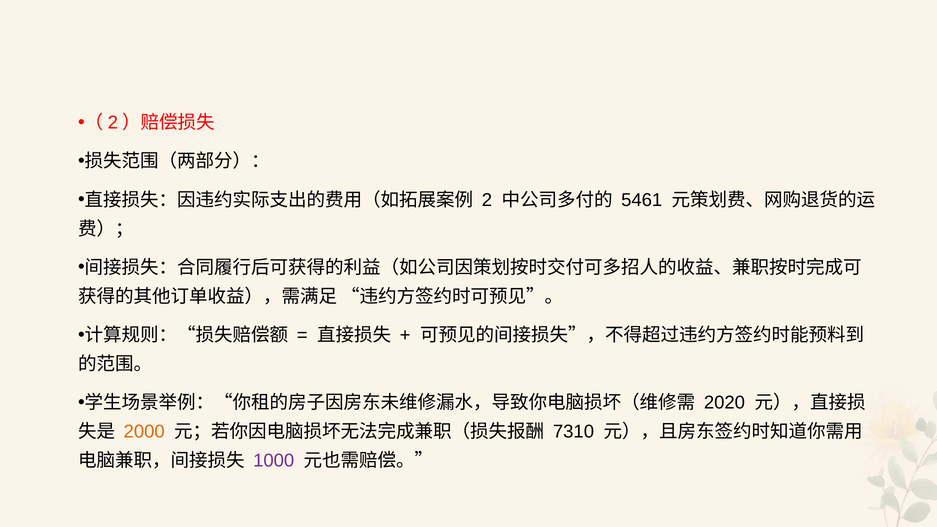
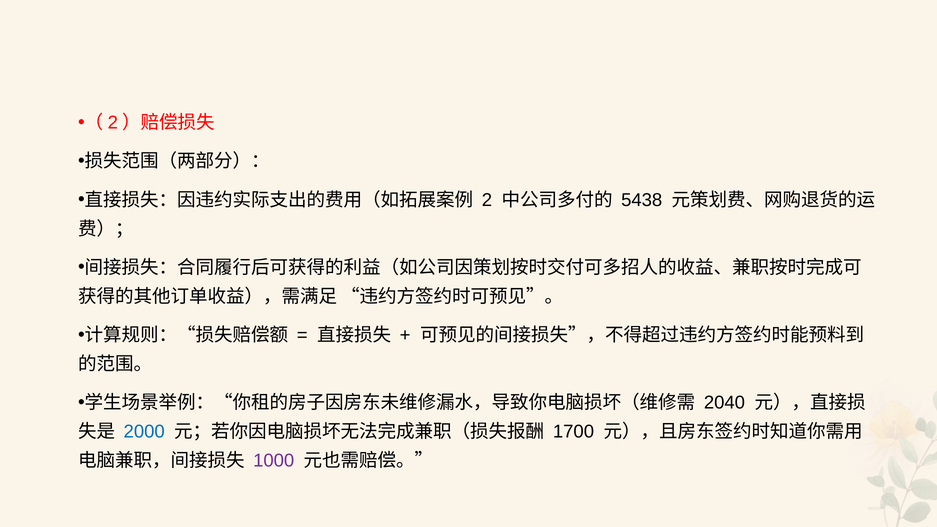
5461: 5461 -> 5438 (642, 200)
2020: 2020 -> 2040 (724, 403)
2000 colour: orange -> blue (144, 432)
7310: 7310 -> 1700 (574, 432)
